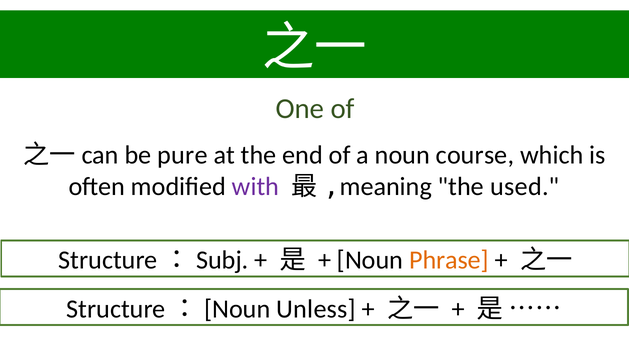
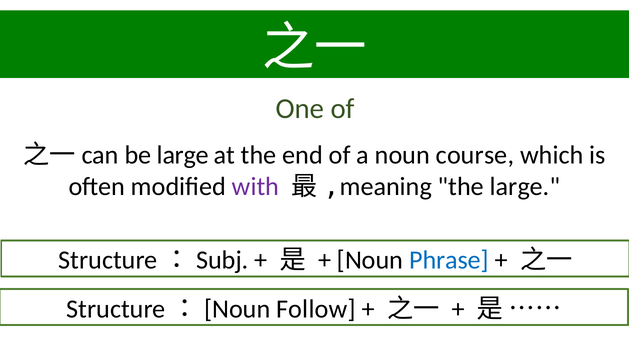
be pure: pure -> large (183, 155)
the used: used -> large (525, 187)
Phrase colour: orange -> blue (449, 260)
Unless: Unless -> Follow (316, 309)
